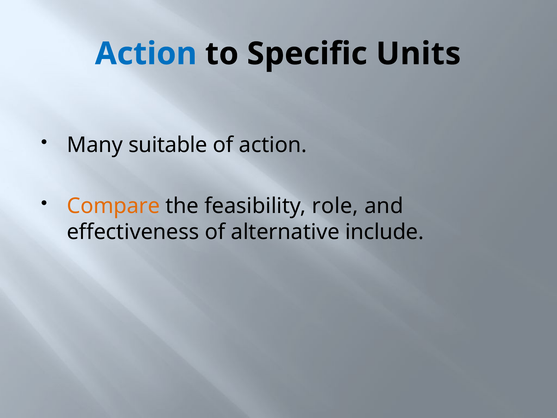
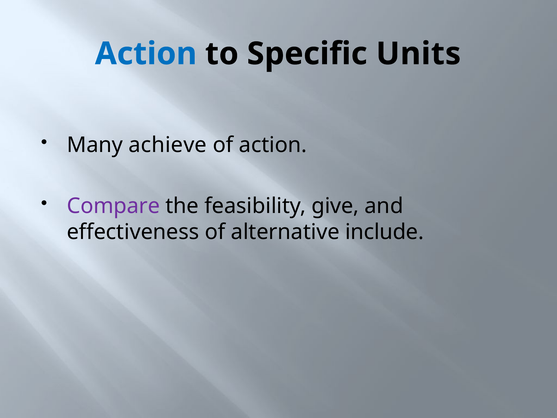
suitable: suitable -> achieve (168, 145)
Compare colour: orange -> purple (113, 206)
role: role -> give (335, 206)
